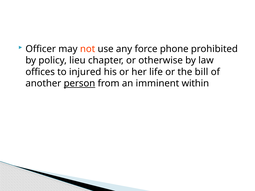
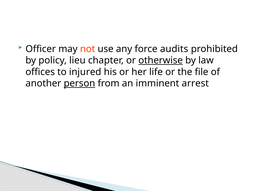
phone: phone -> audits (174, 49)
otherwise underline: none -> present (161, 60)
bill: bill -> file (202, 72)
within: within -> arrest (195, 83)
